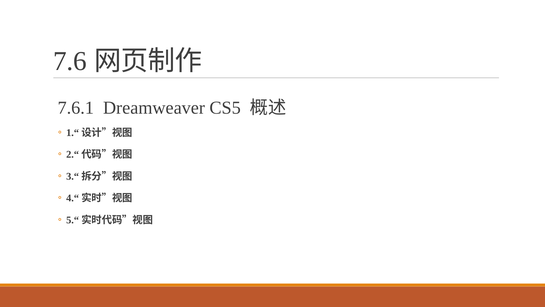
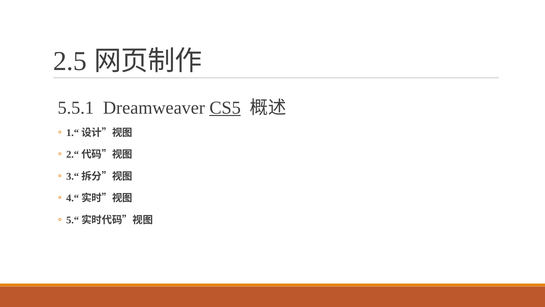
7.6: 7.6 -> 2.5 (70, 61)
7.6.1: 7.6.1 -> 5.5.1 (76, 108)
CS5 underline: none -> present (225, 108)
